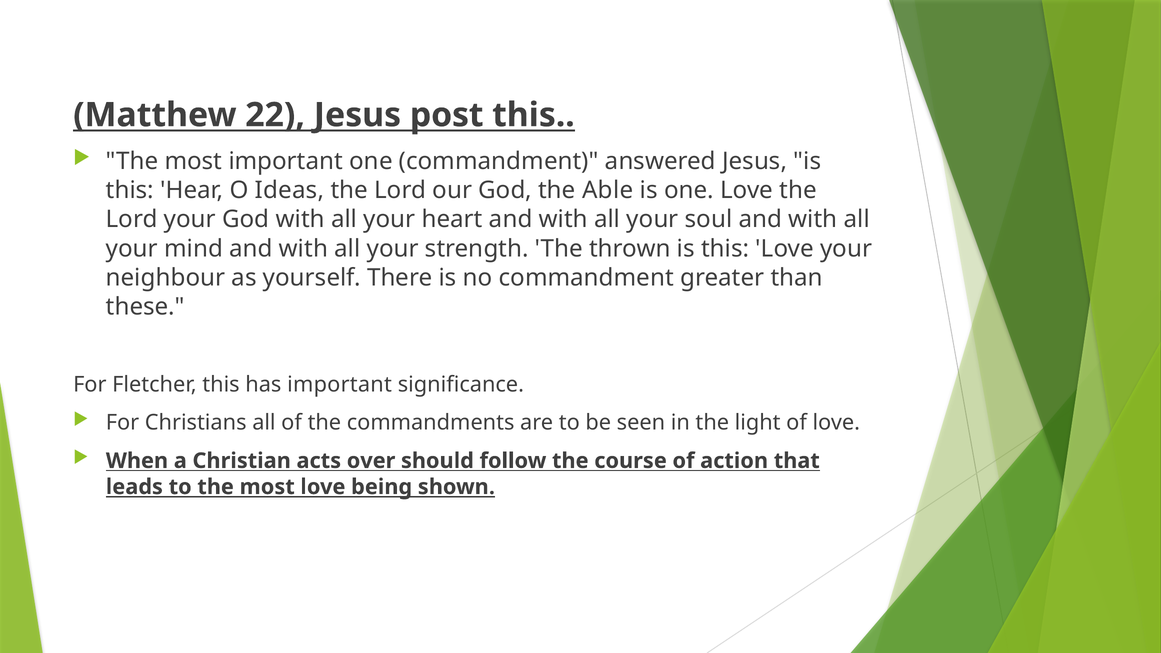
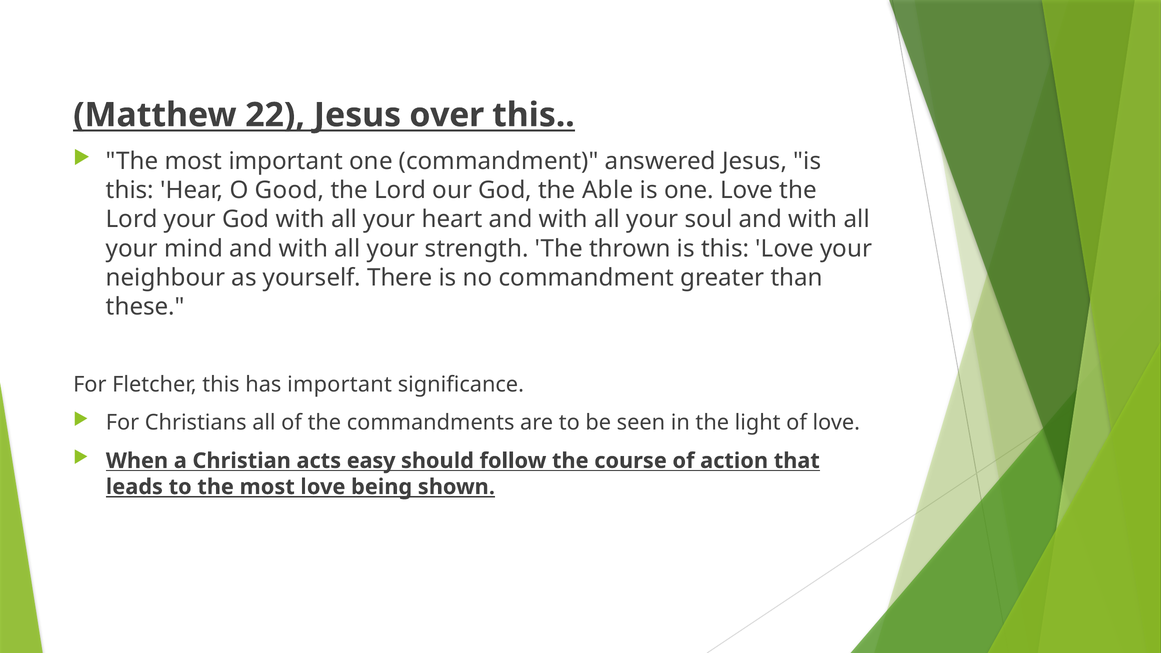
post: post -> over (447, 115)
Ideas: Ideas -> Good (290, 190)
over: over -> easy (371, 461)
